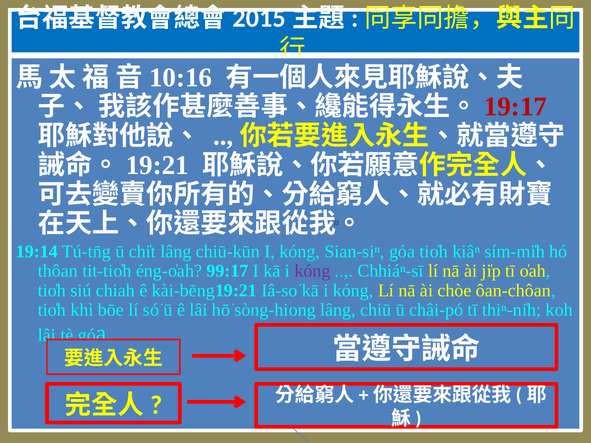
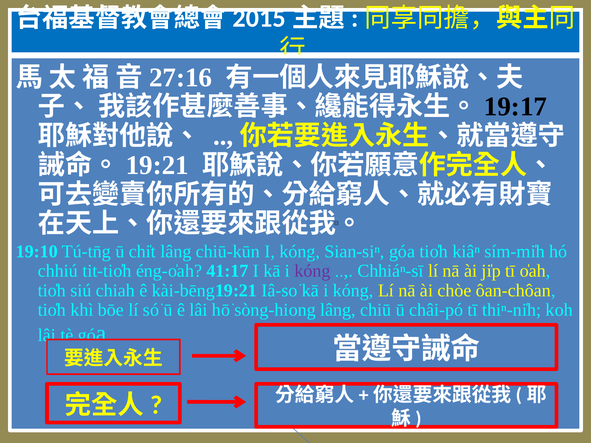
10:16: 10:16 -> 27:16 (181, 78)
19:17 colour: red -> black (516, 107)
19:14: 19:14 -> 19:10 (37, 252)
thôan: thôan -> chhiú (58, 271)
99:17: 99:17 -> 41:17 (228, 271)
